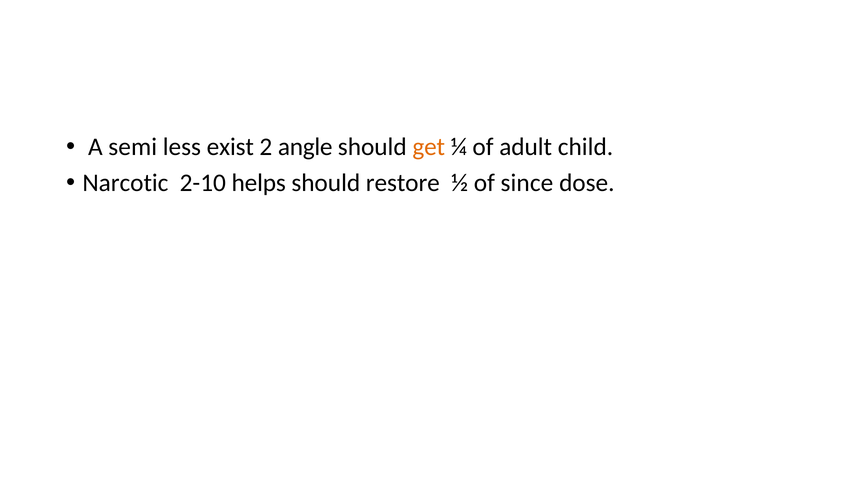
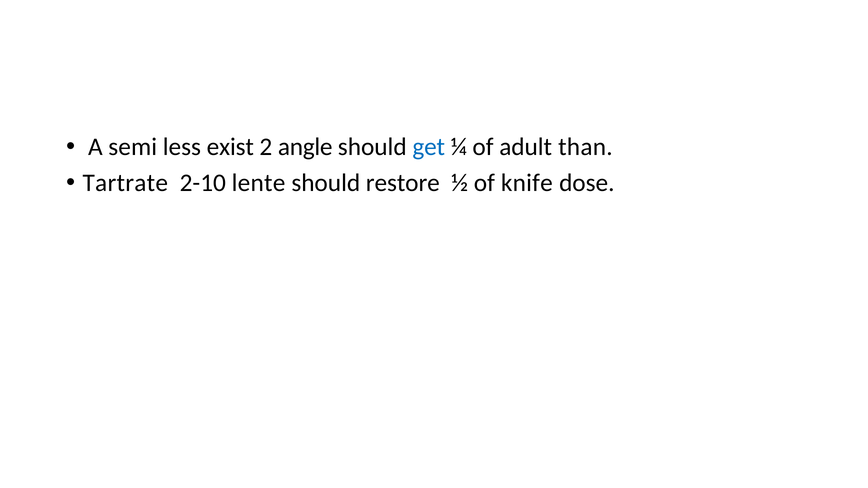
get colour: orange -> blue (429, 147)
child: child -> than (585, 147)
Narcotic: Narcotic -> Tartrate (125, 183)
helps: helps -> lente (259, 183)
since: since -> knife (527, 183)
